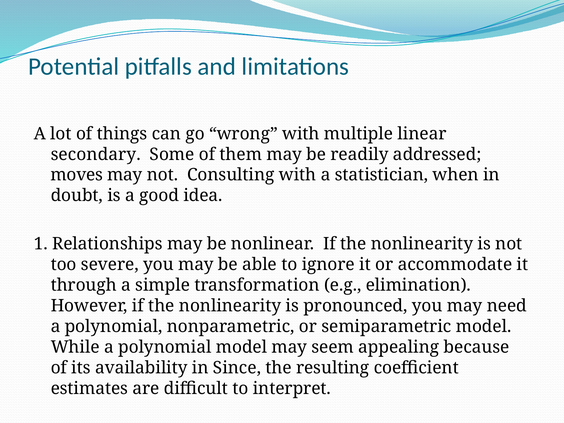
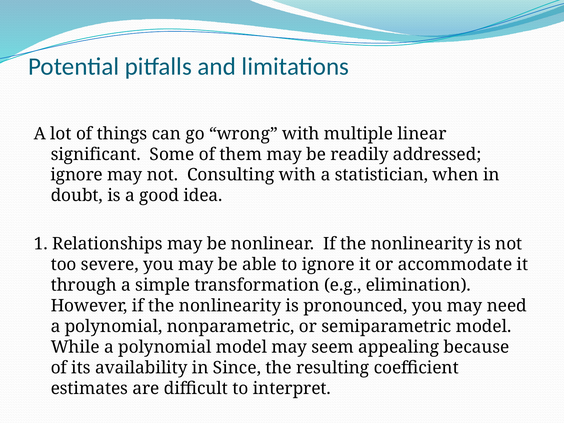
secondary: secondary -> significant (96, 154)
moves: moves -> ignore (77, 175)
